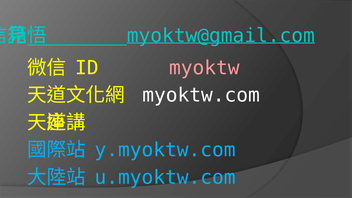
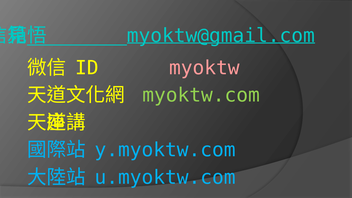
myoktw.com colour: white -> light green (201, 95)
